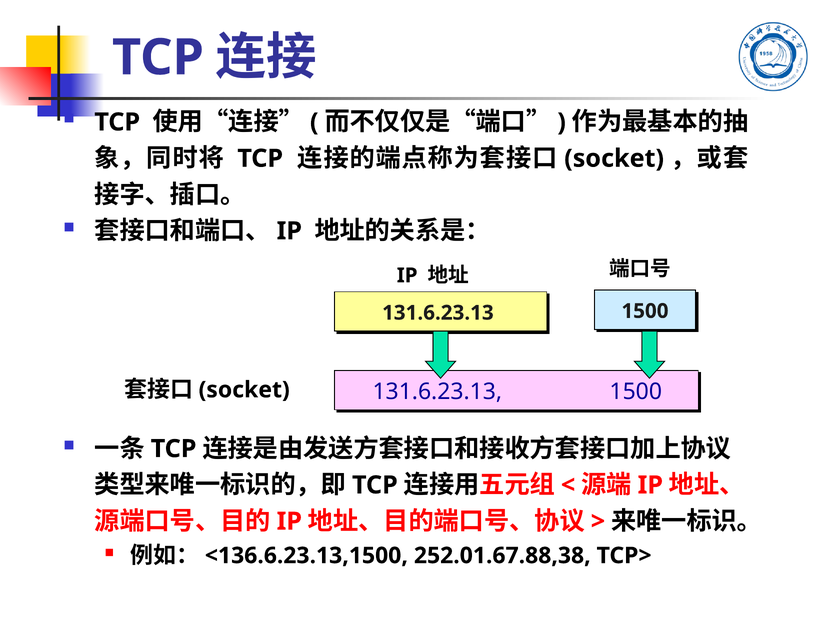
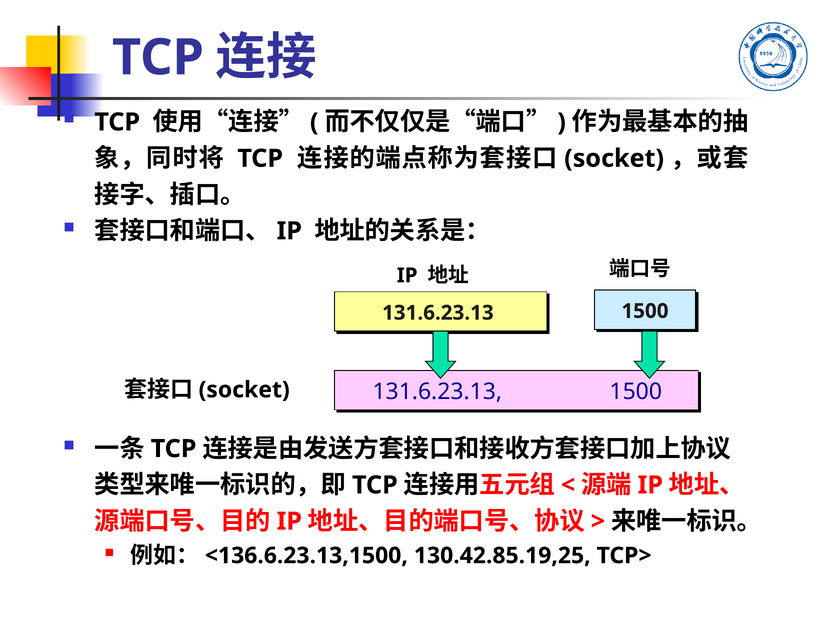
252.01.67.88,38: 252.01.67.88,38 -> 130.42.85.19,25 (502, 555)
